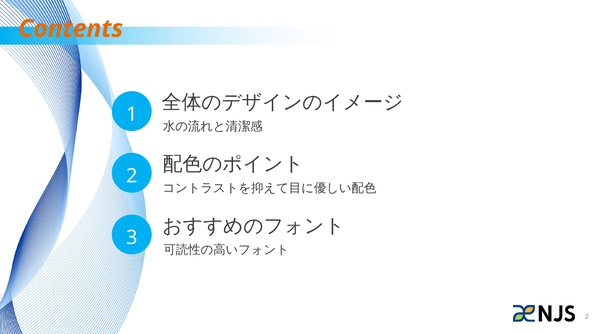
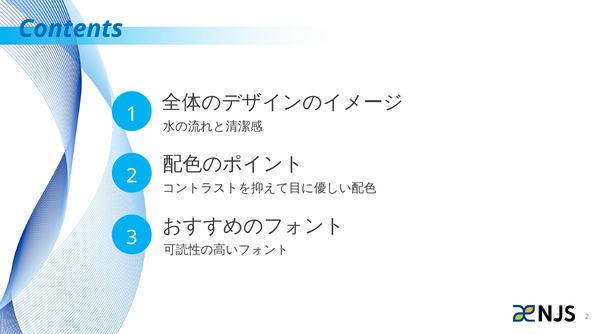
Contents colour: orange -> blue (71, 29)
